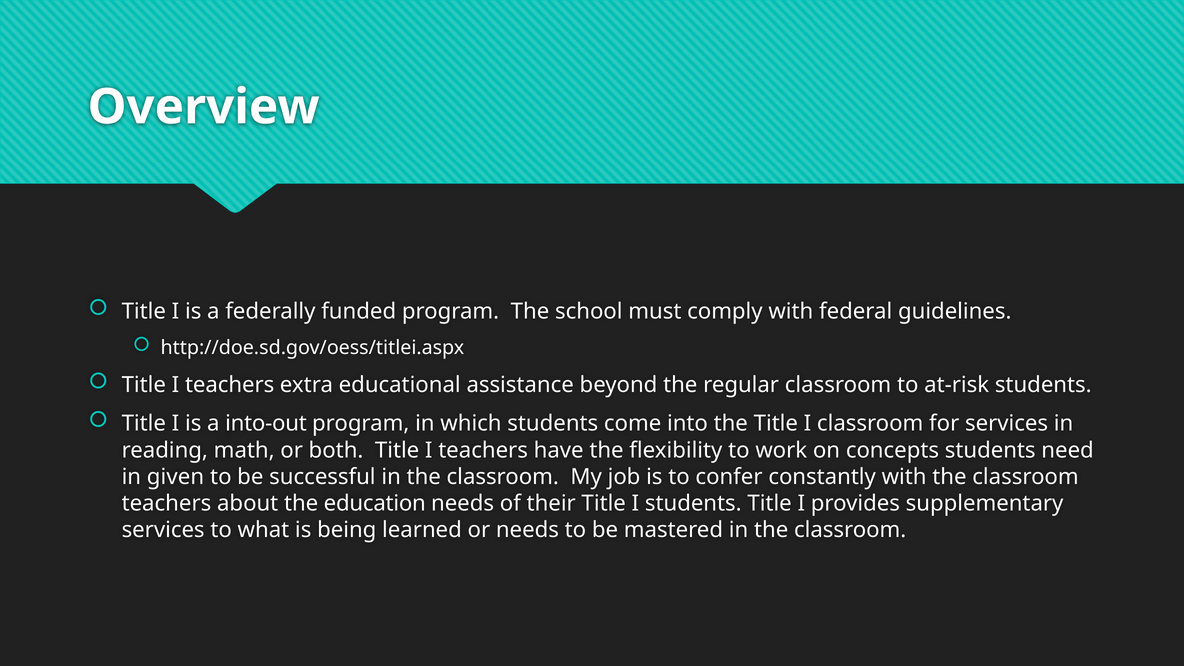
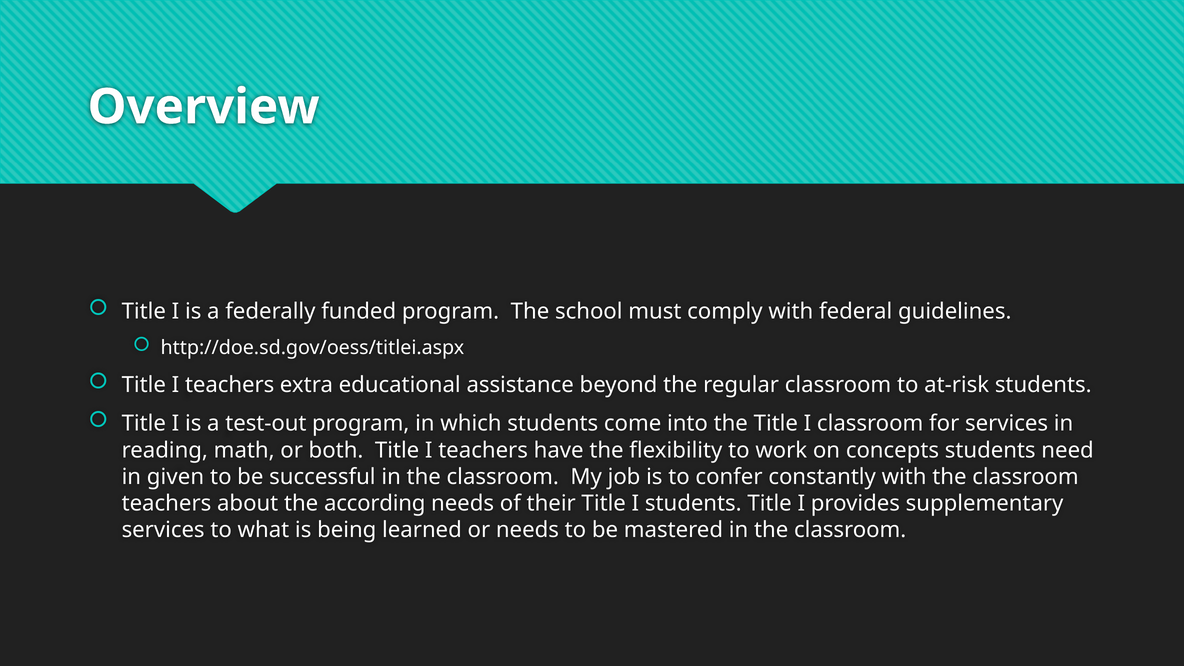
into-out: into-out -> test-out (266, 424)
education: education -> according (375, 503)
